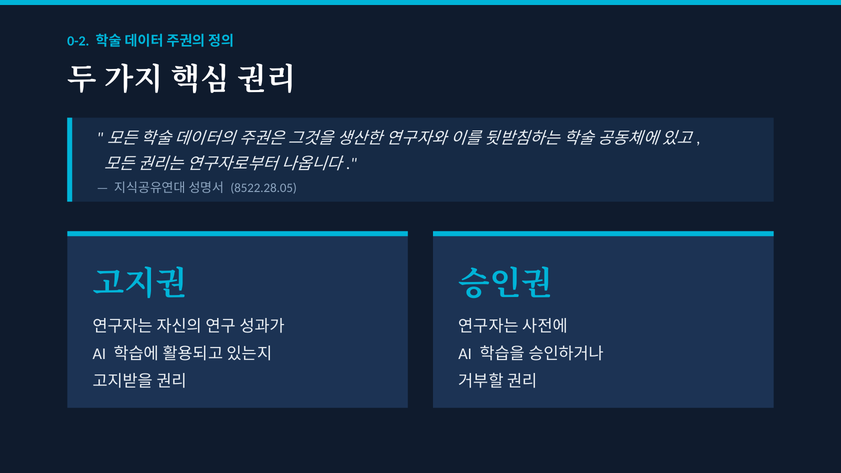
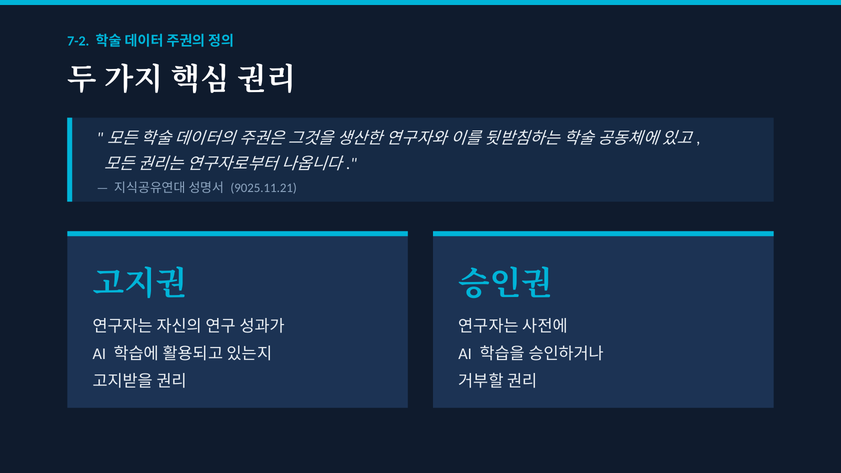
0-2: 0-2 -> 7-2 (78, 41)
8522.28.05: 8522.28.05 -> 9025.11.21 (264, 188)
